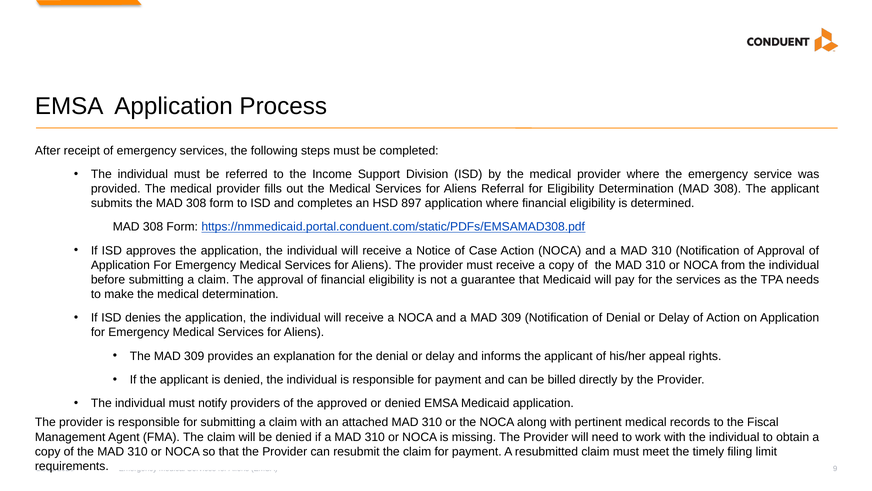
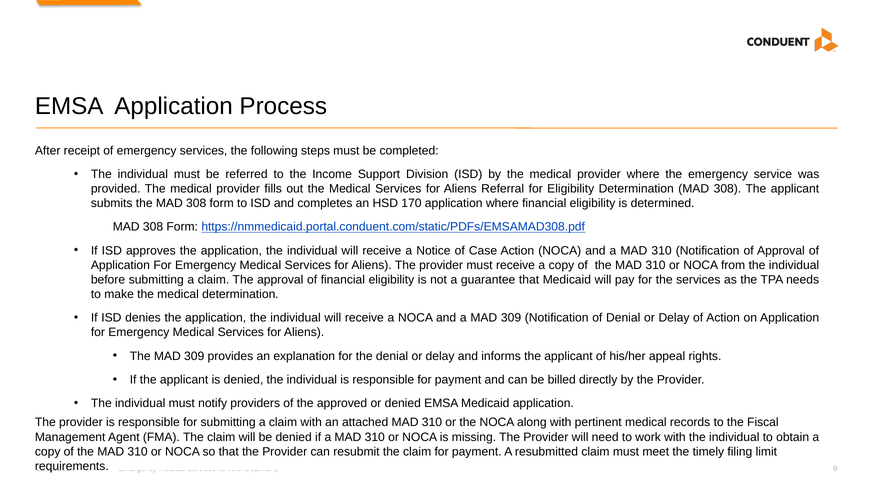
897: 897 -> 170 (411, 203)
